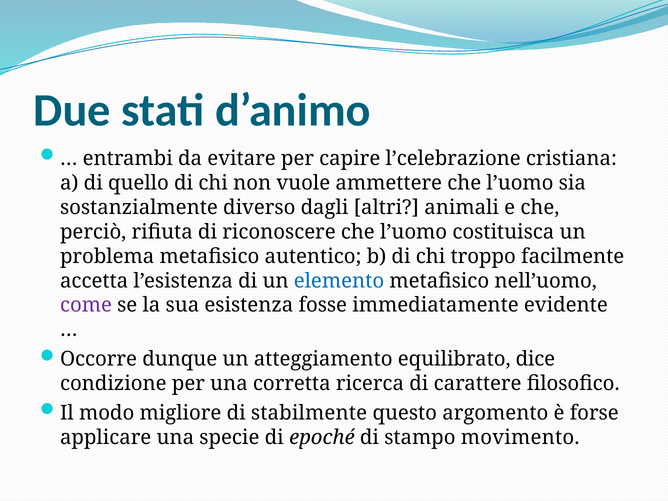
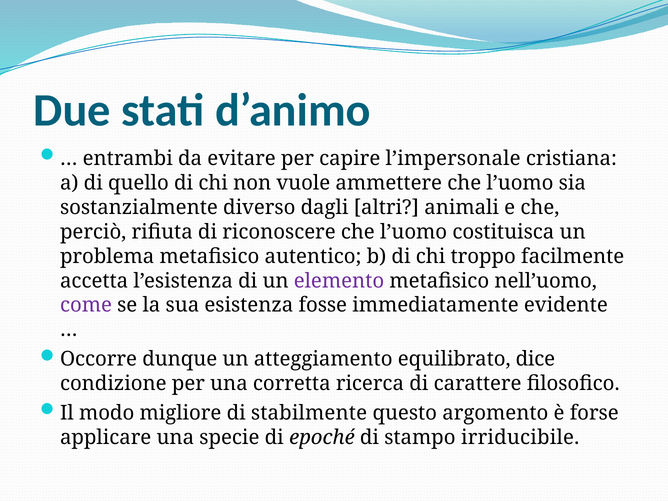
l’celebrazione: l’celebrazione -> l’impersonale (453, 158)
elemento colour: blue -> purple (339, 281)
movimento: movimento -> irriducibile (520, 437)
